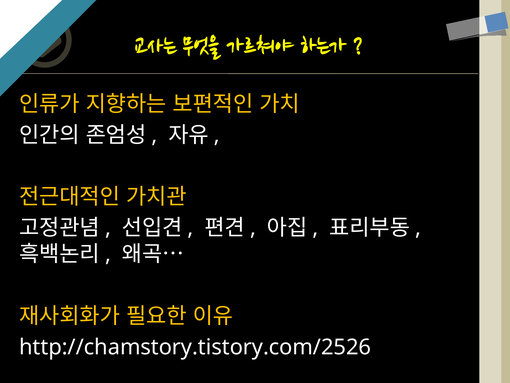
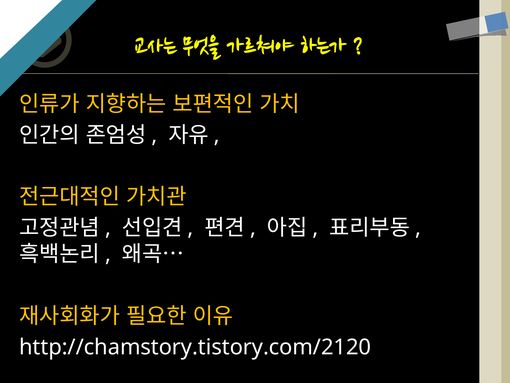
http://chamstory.tistory.com/2526: http://chamstory.tistory.com/2526 -> http://chamstory.tistory.com/2120 (195, 347)
